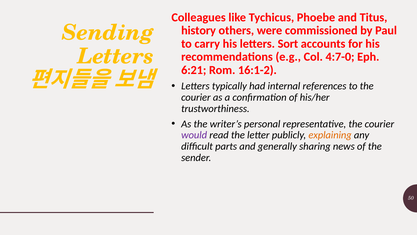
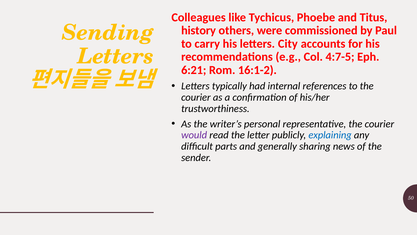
Sort: Sort -> City (288, 44)
4:7-0: 4:7-0 -> 4:7-5 (340, 57)
explaining colour: orange -> blue (330, 135)
